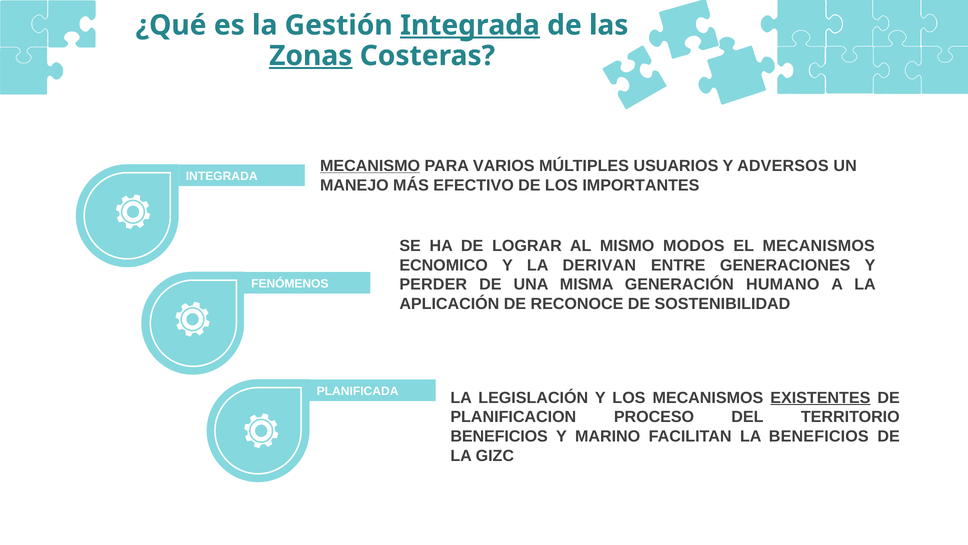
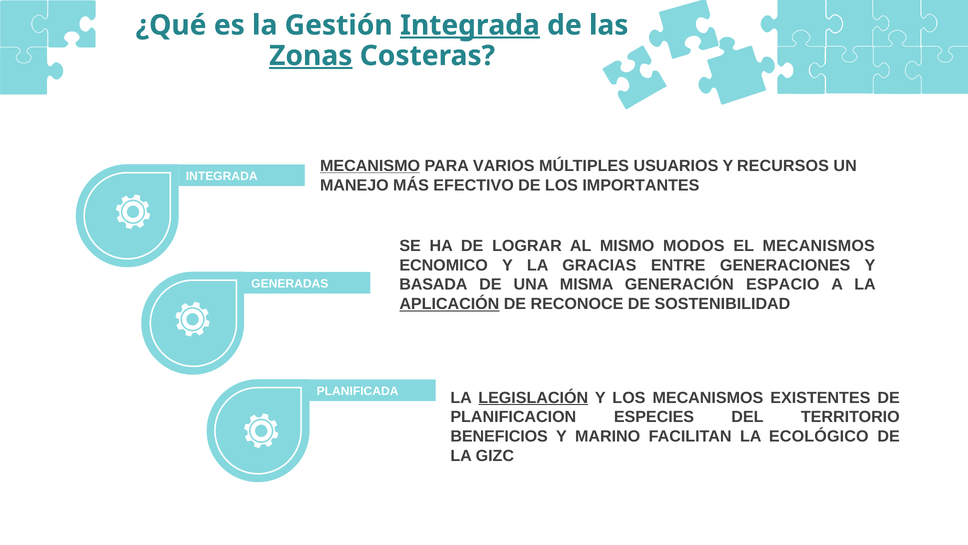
ADVERSOS: ADVERSOS -> RECURSOS (783, 166)
DERIVAN: DERIVAN -> GRACIAS (599, 265)
PERDER: PERDER -> BASADA (433, 284)
HUMANO: HUMANO -> ESPACIO (783, 284)
FENÓMENOS: FENÓMENOS -> GENERADAS (290, 283)
APLICACIÓN underline: none -> present (449, 304)
LEGISLACIÓN underline: none -> present (533, 397)
EXISTENTES underline: present -> none (820, 397)
PROCESO: PROCESO -> ESPECIES (654, 417)
LA BENEFICIOS: BENEFICIOS -> ECOLÓGICO (819, 436)
